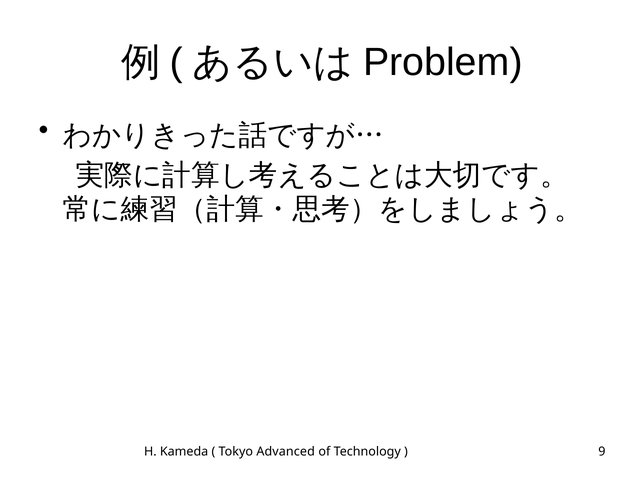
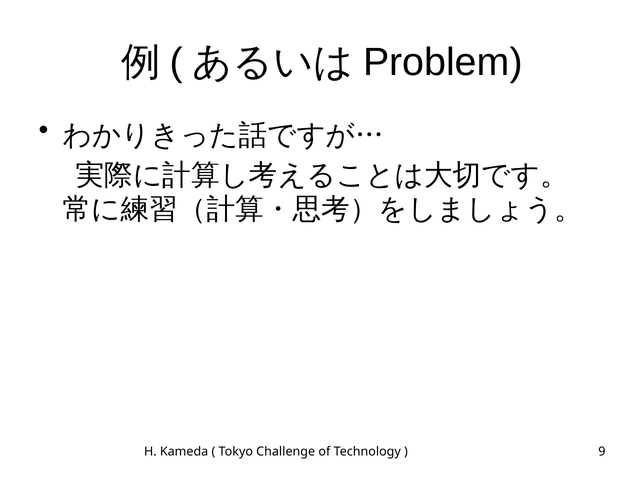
Advanced: Advanced -> Challenge (286, 451)
